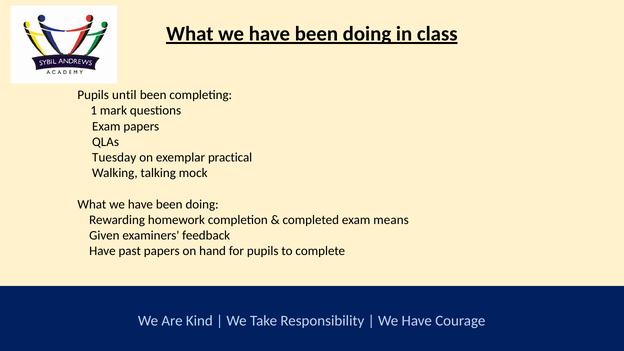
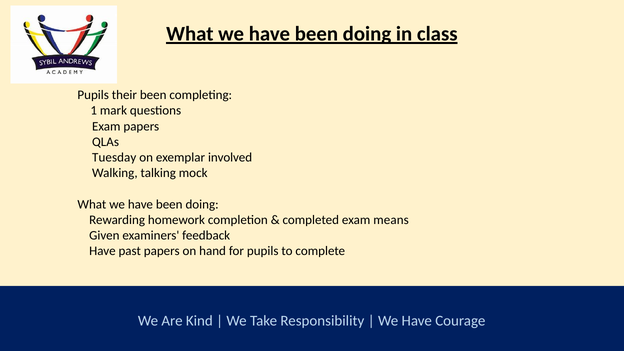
until: until -> their (124, 95)
practical: practical -> involved (230, 158)
